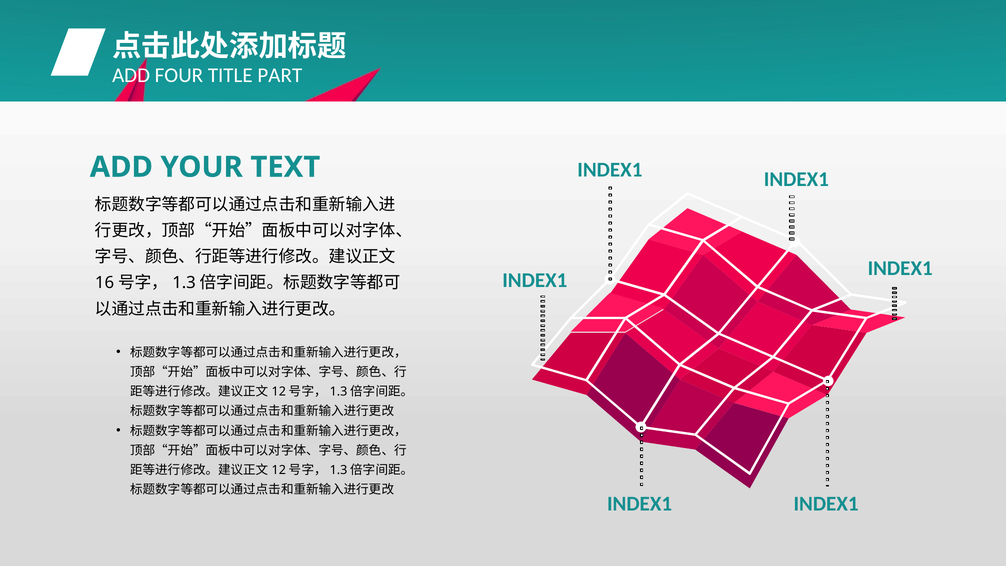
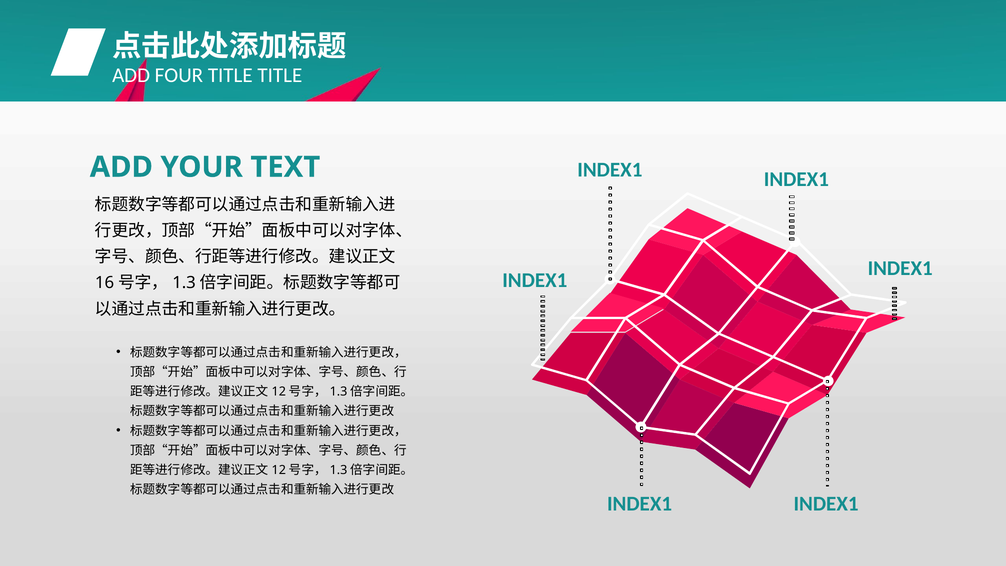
TITLE PART: PART -> TITLE (280, 75)
